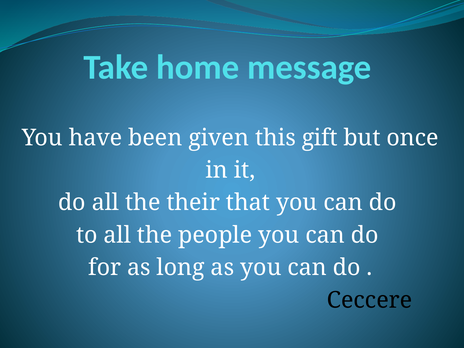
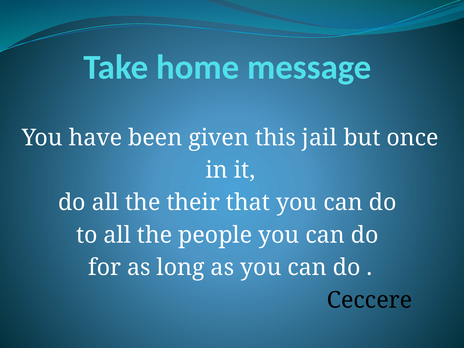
gift: gift -> jail (319, 138)
